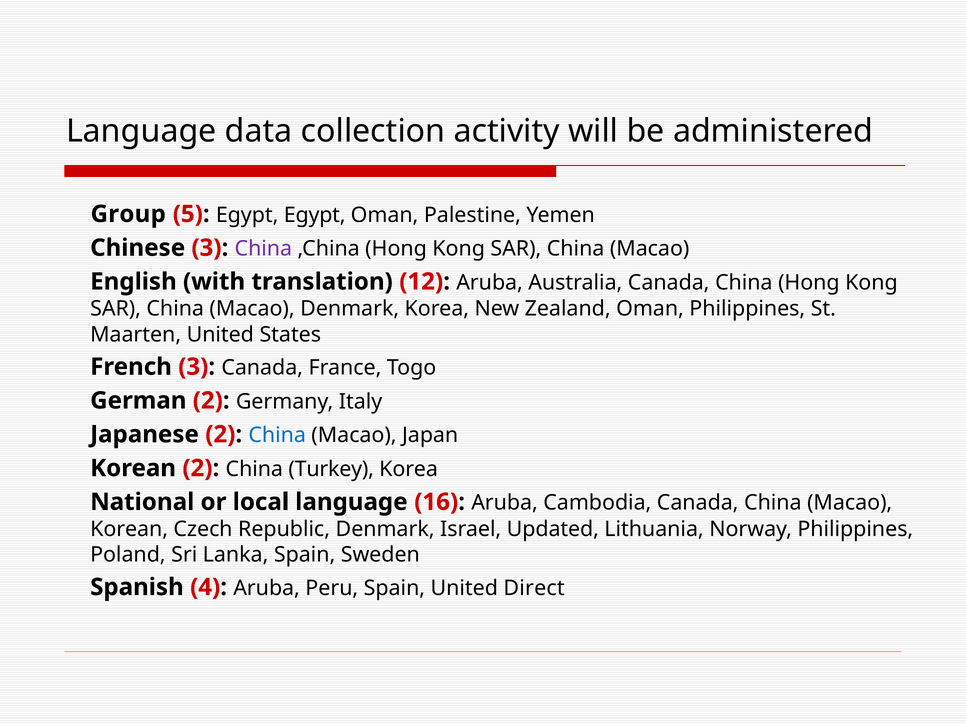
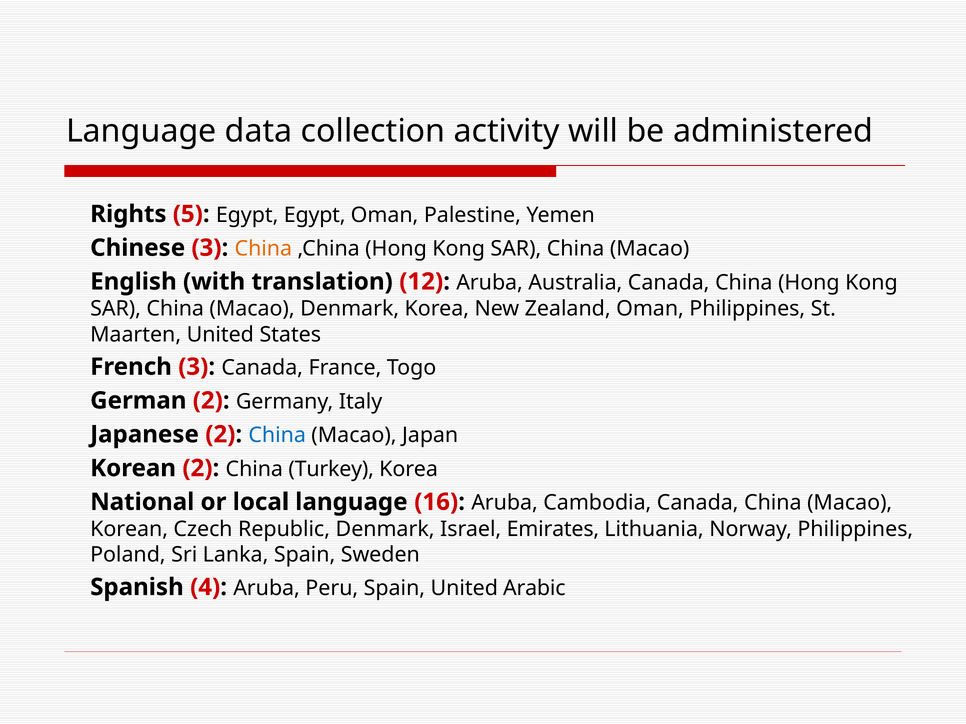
Group: Group -> Rights (128, 214)
China colour: purple -> orange (263, 249)
Updated: Updated -> Emirates (553, 529)
Direct: Direct -> Arabic (534, 588)
